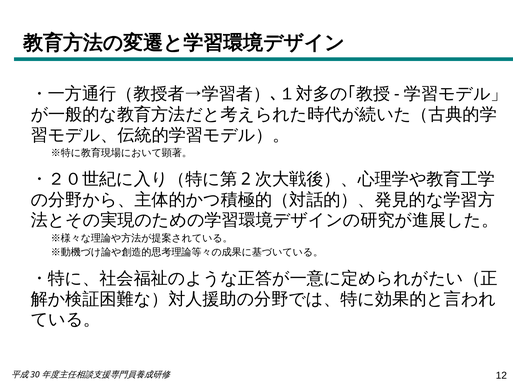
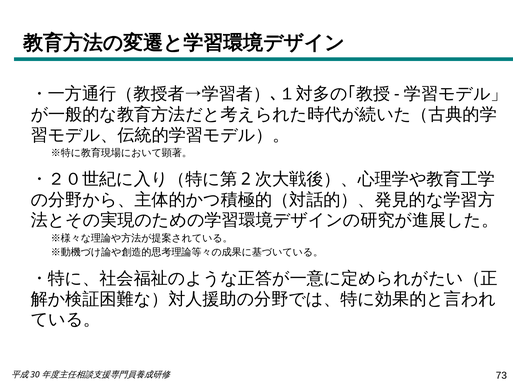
12: 12 -> 73 (501, 375)
